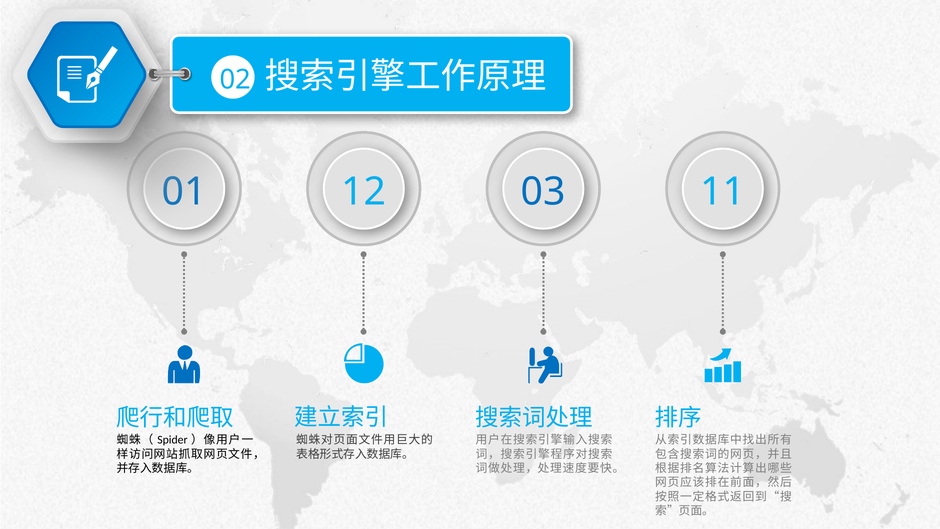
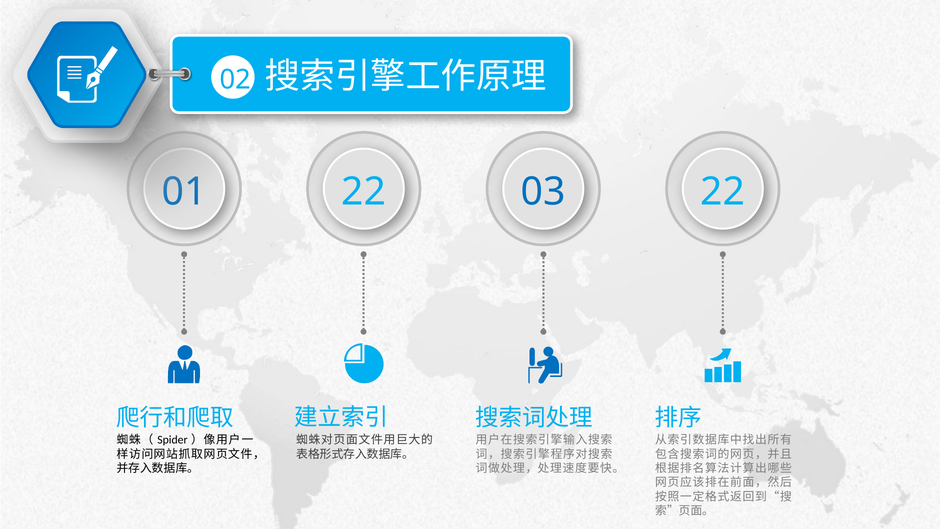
12: 12 -> 22 (364, 192)
03 11: 11 -> 22 (723, 192)
